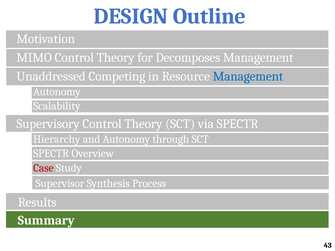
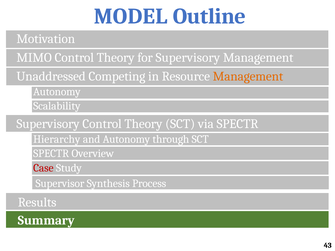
DESIGN: DESIGN -> MODEL (131, 16)
for Decomposes: Decomposes -> Supervisory (188, 58)
Management colour: blue -> orange (248, 76)
